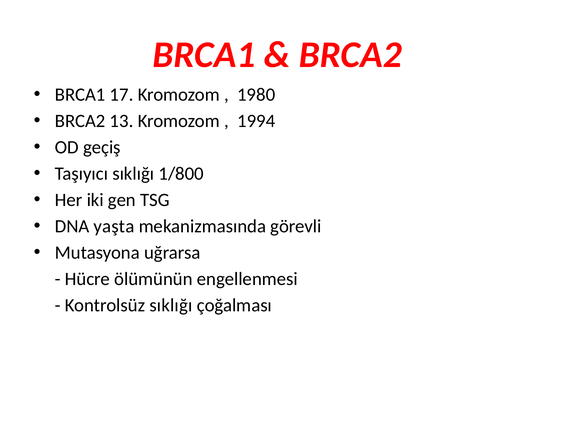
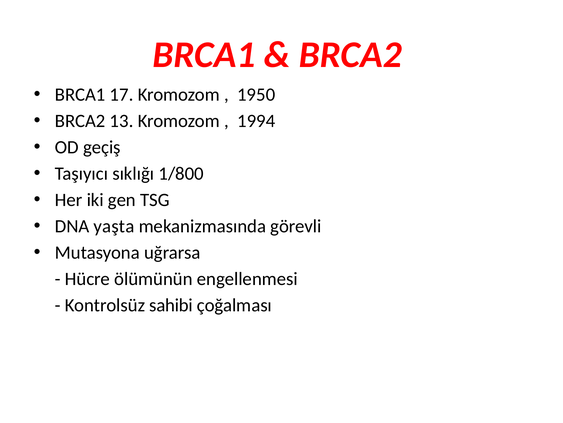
1980: 1980 -> 1950 (256, 95)
Kontrolsüz sıklığı: sıklığı -> sahibi (171, 305)
